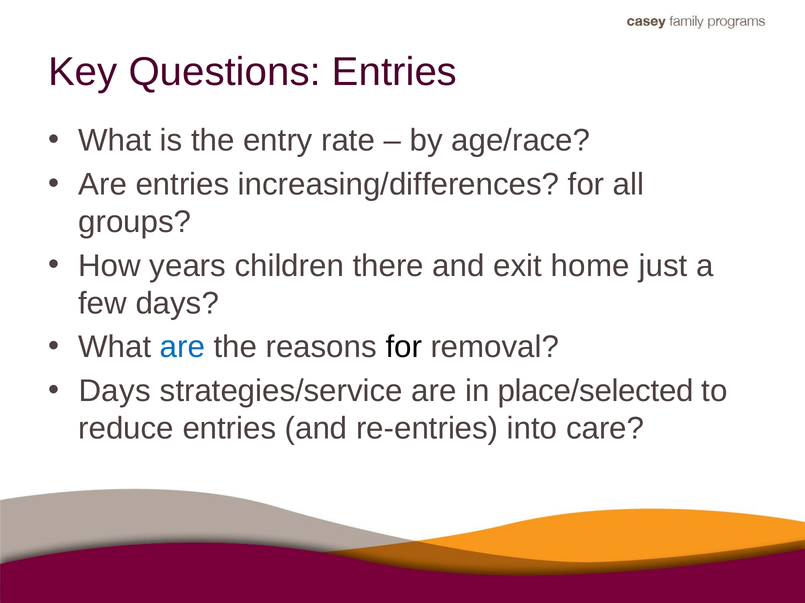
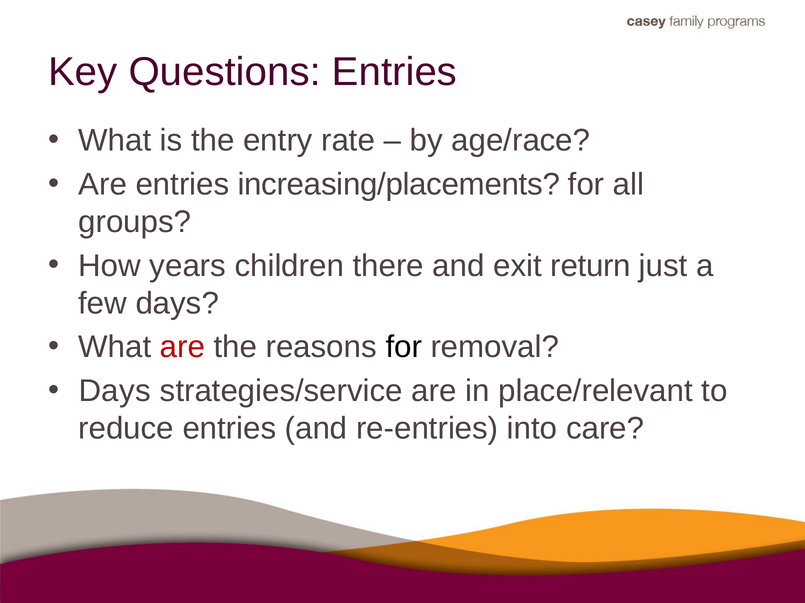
increasing/differences: increasing/differences -> increasing/placements (399, 185)
home: home -> return (591, 266)
are colour: blue -> red (182, 348)
place/selected: place/selected -> place/relevant (596, 391)
